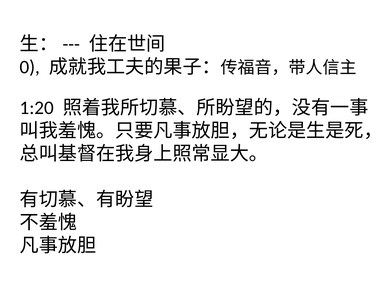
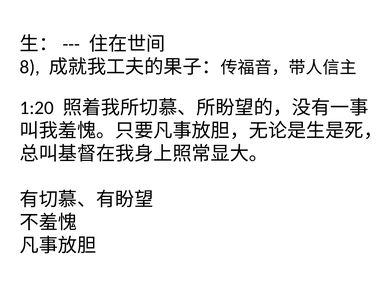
0: 0 -> 8 (30, 67)
